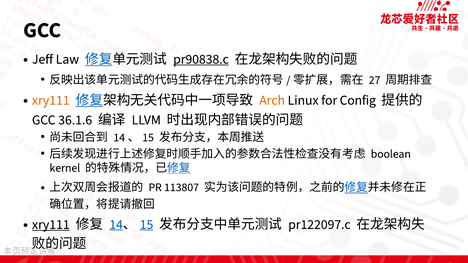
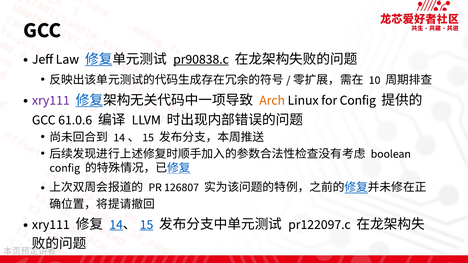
27: 27 -> 10 (375, 80)
xry111 colour: orange -> purple (51, 100)
36.1.6: 36.1.6 -> 61.0.6 (75, 120)
kernel: kernel -> config (65, 168)
113807: 113807 -> 126807 (182, 187)
xry111 underline: present -> none (51, 225)
